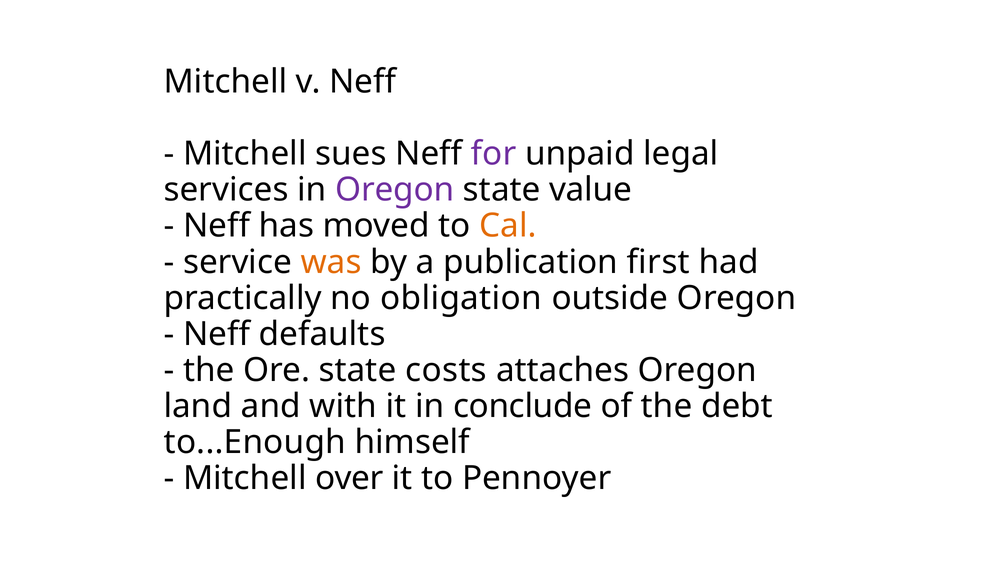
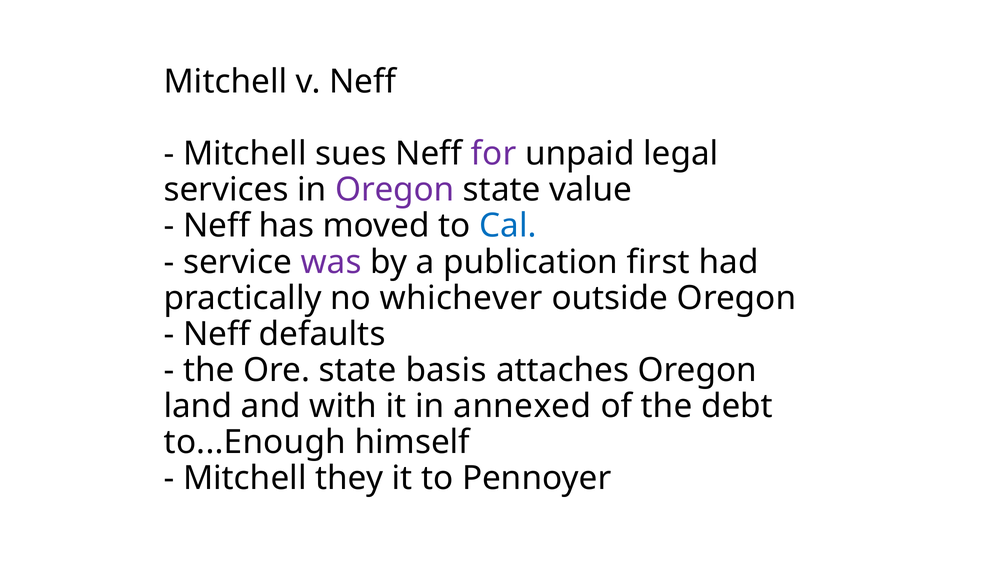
Cal colour: orange -> blue (508, 226)
was colour: orange -> purple (331, 262)
obligation: obligation -> whichever (461, 298)
costs: costs -> basis (446, 370)
conclude: conclude -> annexed (522, 406)
over: over -> they (349, 478)
